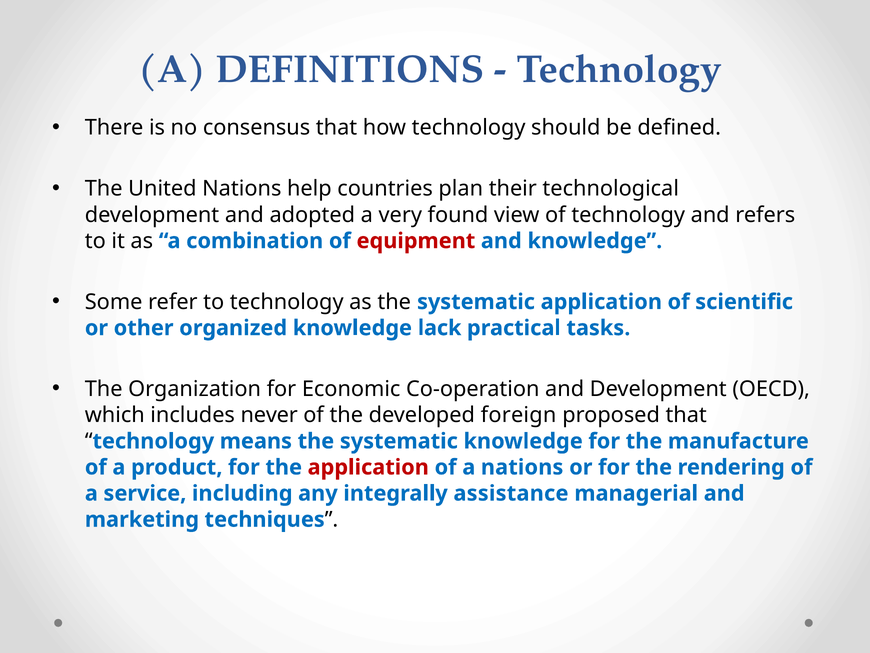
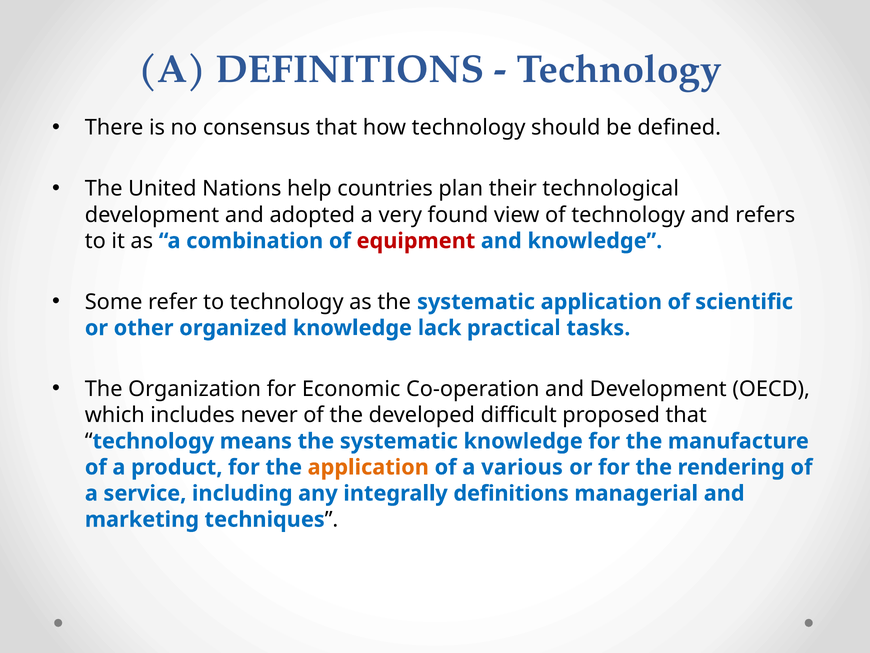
foreign: foreign -> difficult (519, 415)
application colour: red -> orange (368, 467)
a nations: nations -> various (522, 467)
integrally assistance: assistance -> definitions (511, 493)
